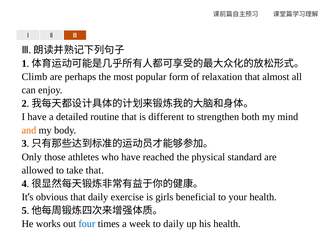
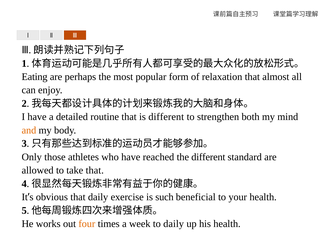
Climb: Climb -> Eating (35, 77)
the physical: physical -> different (208, 157)
girls: girls -> such (164, 197)
four colour: blue -> orange (87, 223)
